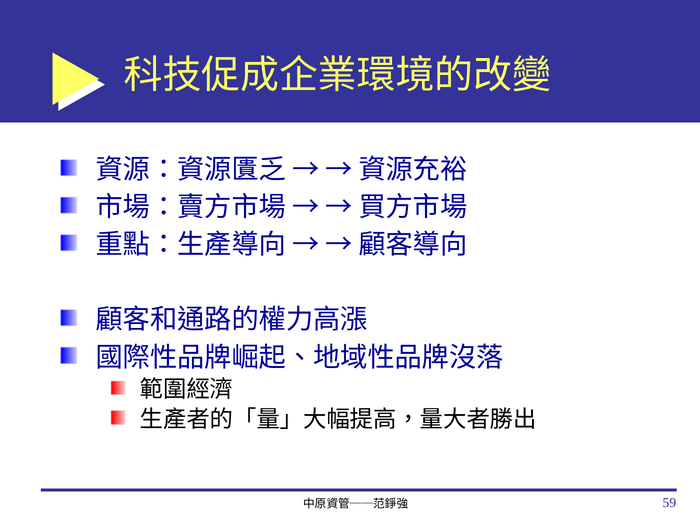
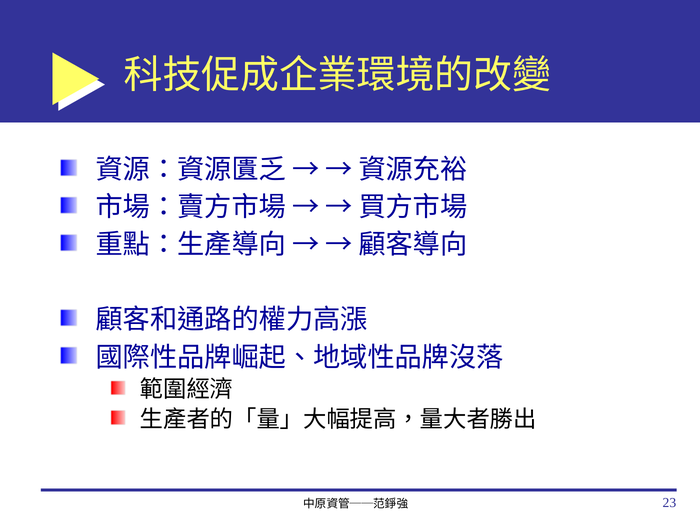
59: 59 -> 23 (669, 503)
